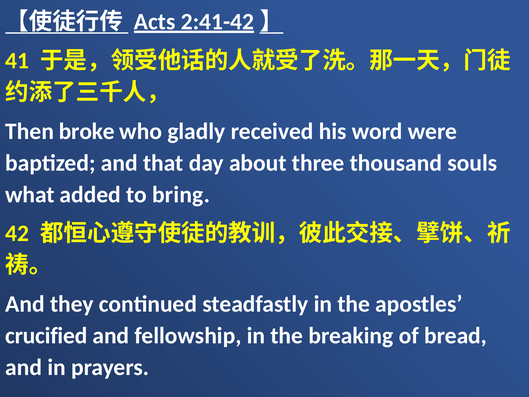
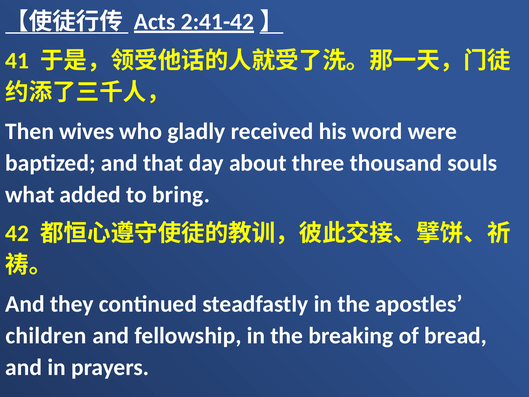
broke: broke -> wives (87, 131)
crucified: crucified -> children (46, 336)
